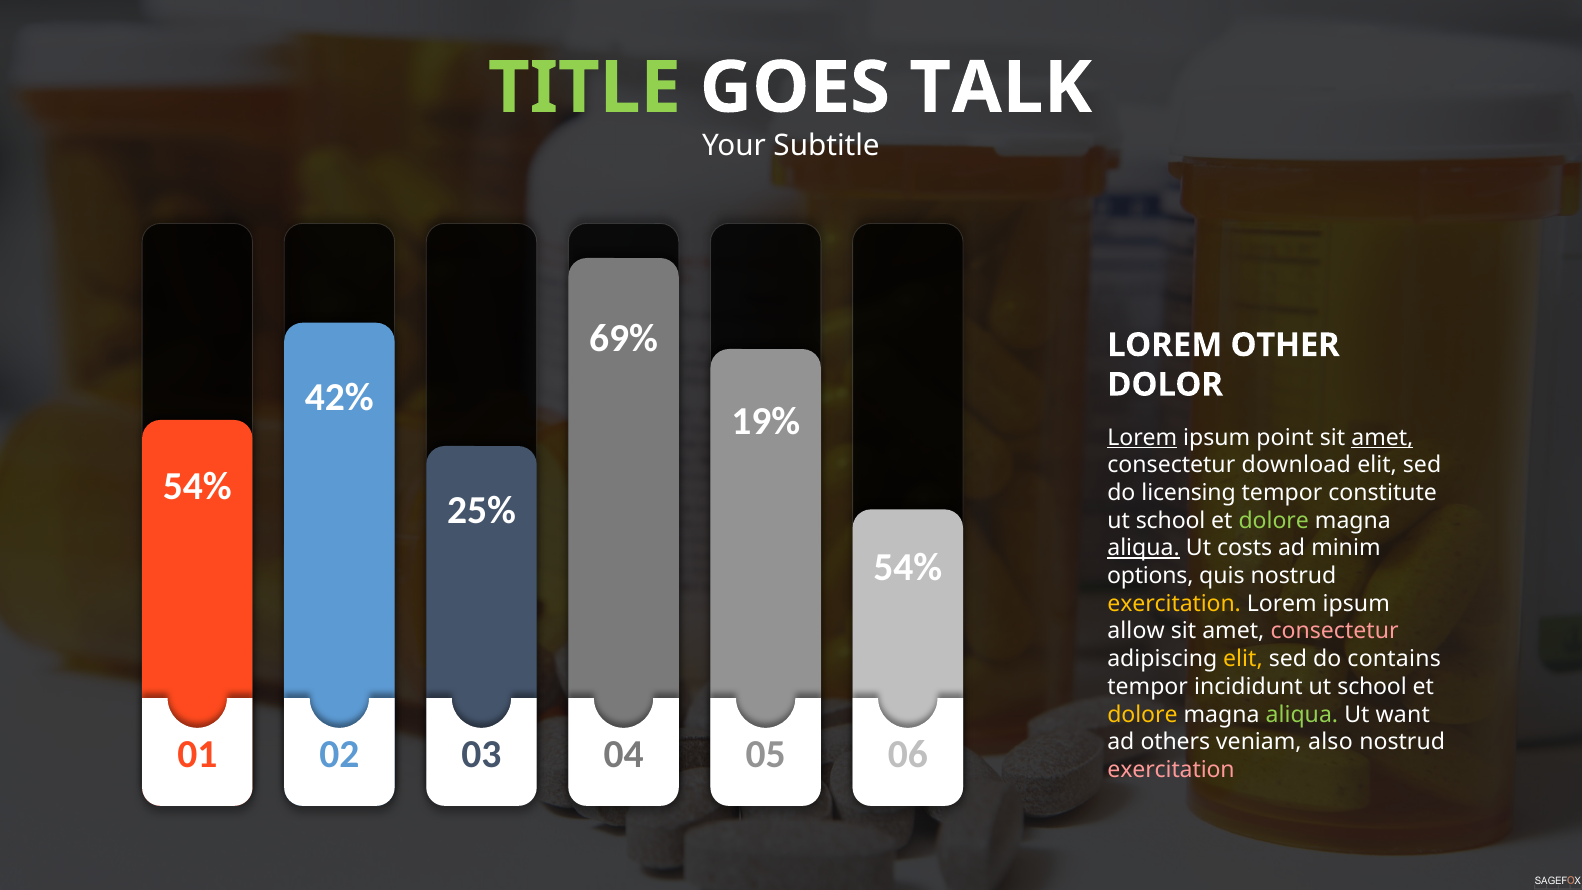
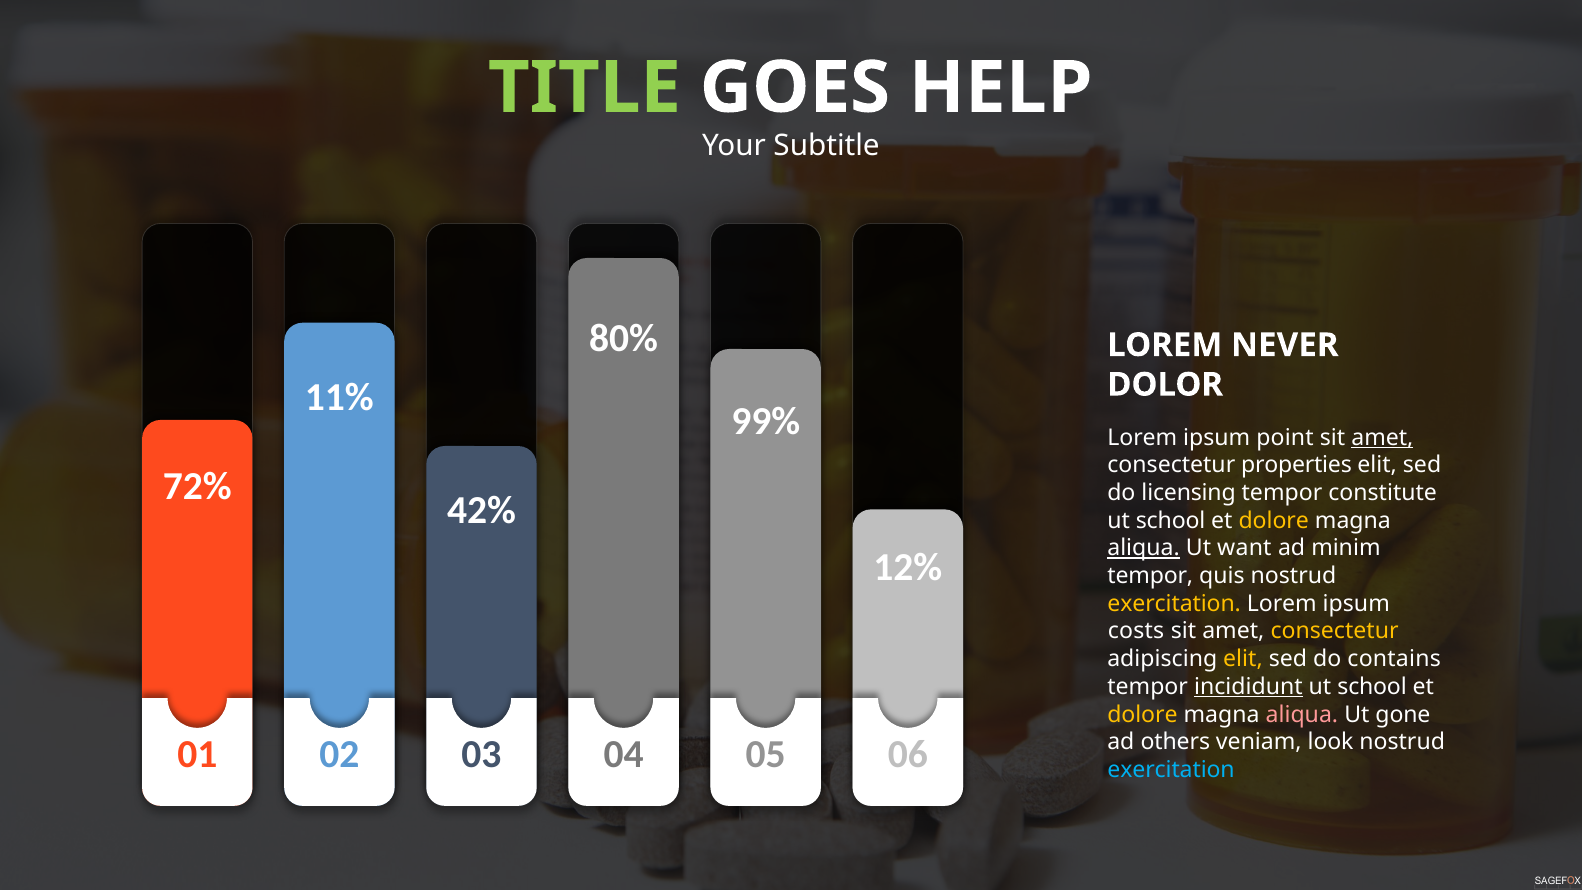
TALK: TALK -> HELP (1001, 88)
69%: 69% -> 80% (624, 339)
OTHER: OTHER -> NEVER (1285, 345)
42%: 42% -> 11% (339, 398)
19%: 19% -> 99% (766, 422)
Lorem underline: present -> none (1142, 437)
download: download -> properties (1296, 465)
54%: 54% -> 72% (197, 486)
25%: 25% -> 42% (481, 510)
dolore colour: light green -> yellow (1274, 520)
costs: costs -> want (1244, 548)
54%: 54% -> 12% (908, 568)
options: options -> tempor (1150, 576)
allow: allow -> costs (1136, 631)
consectetur colour: pink -> yellow (1335, 631)
incididunt underline: none -> present (1248, 687)
aliqua colour: light green -> pink (1302, 714)
want: want -> gone (1403, 714)
also: also -> look (1331, 742)
exercitation colour: pink -> light blue (1171, 770)
